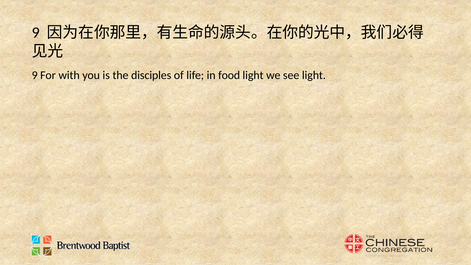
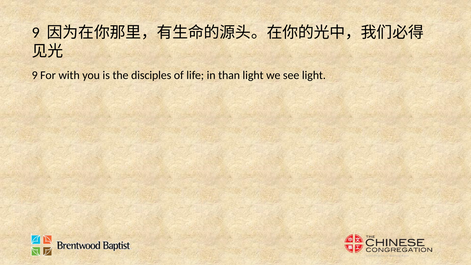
food: food -> than (229, 75)
